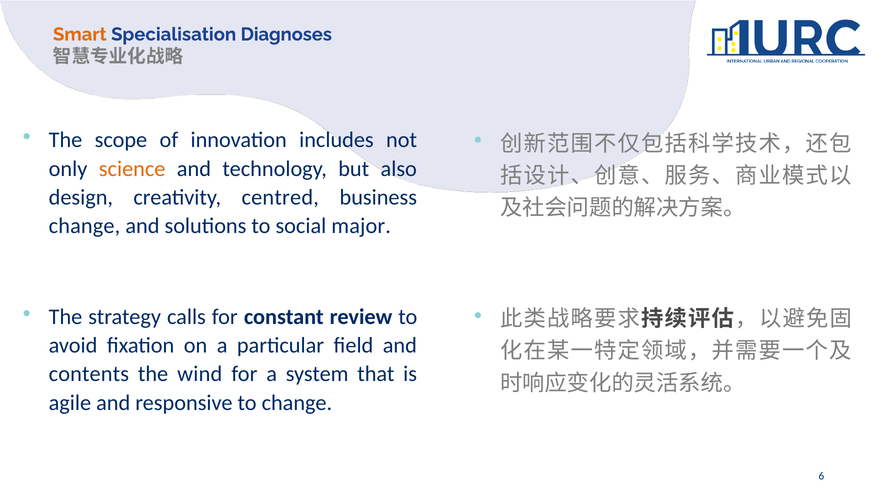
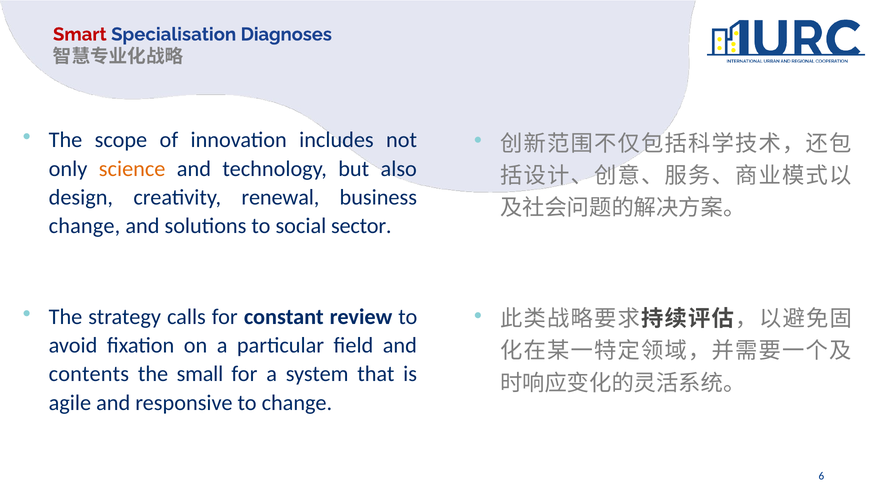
Smart colour: orange -> red (80, 34)
centred: centred -> renewal (280, 197)
major: major -> sector (361, 226)
wind: wind -> small (200, 374)
